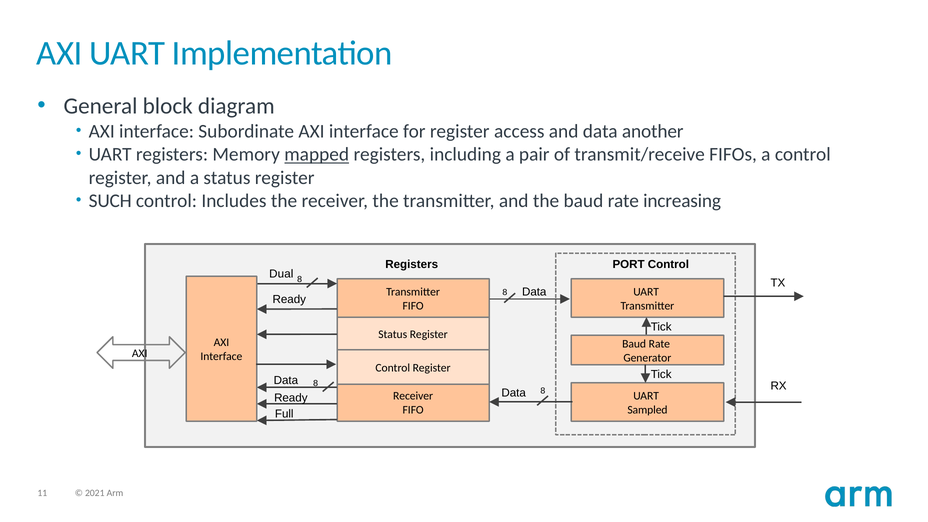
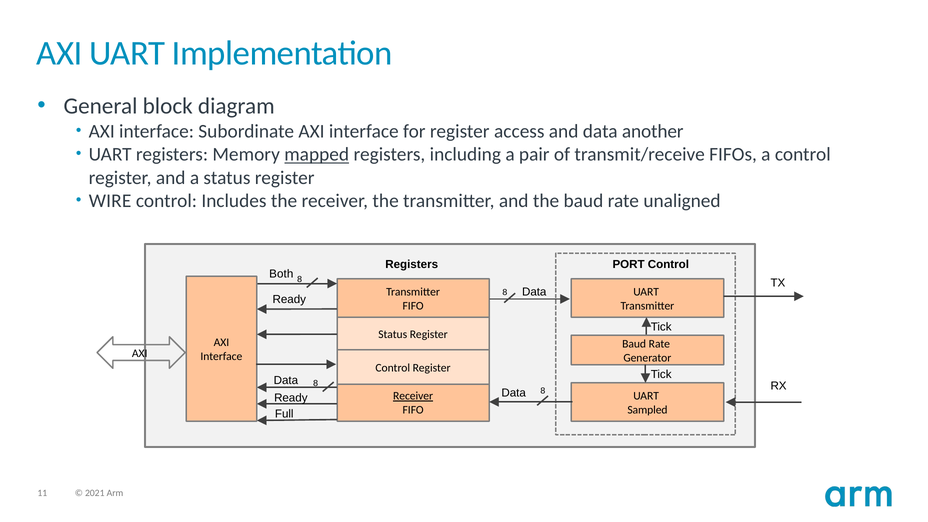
SUCH: SUCH -> WIRE (110, 201)
increasing: increasing -> unaligned (682, 201)
Dual: Dual -> Both (281, 274)
Receiver underline: none -> present (413, 396)
